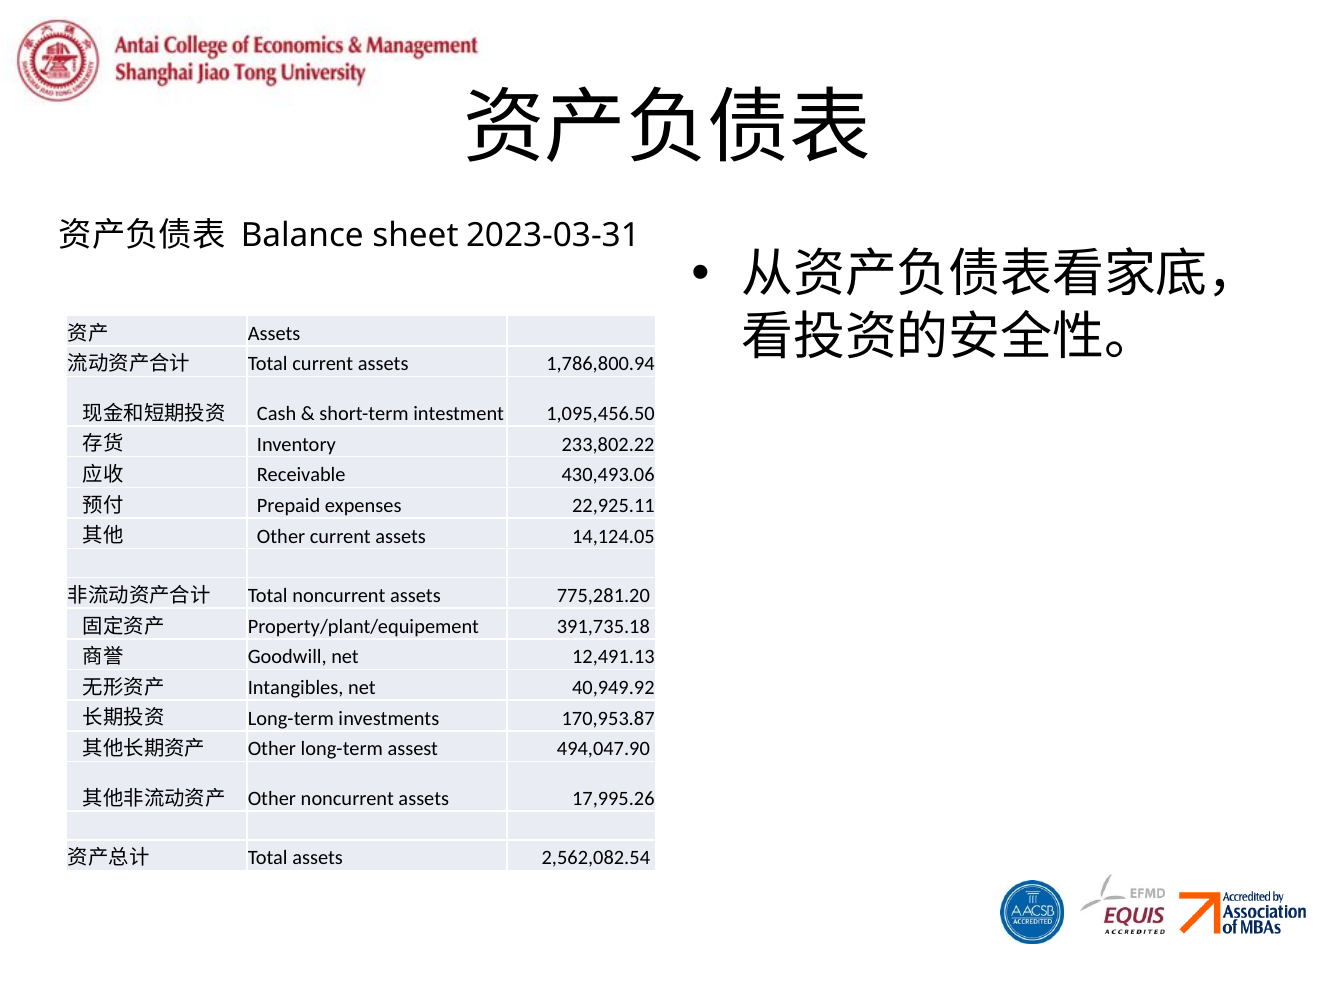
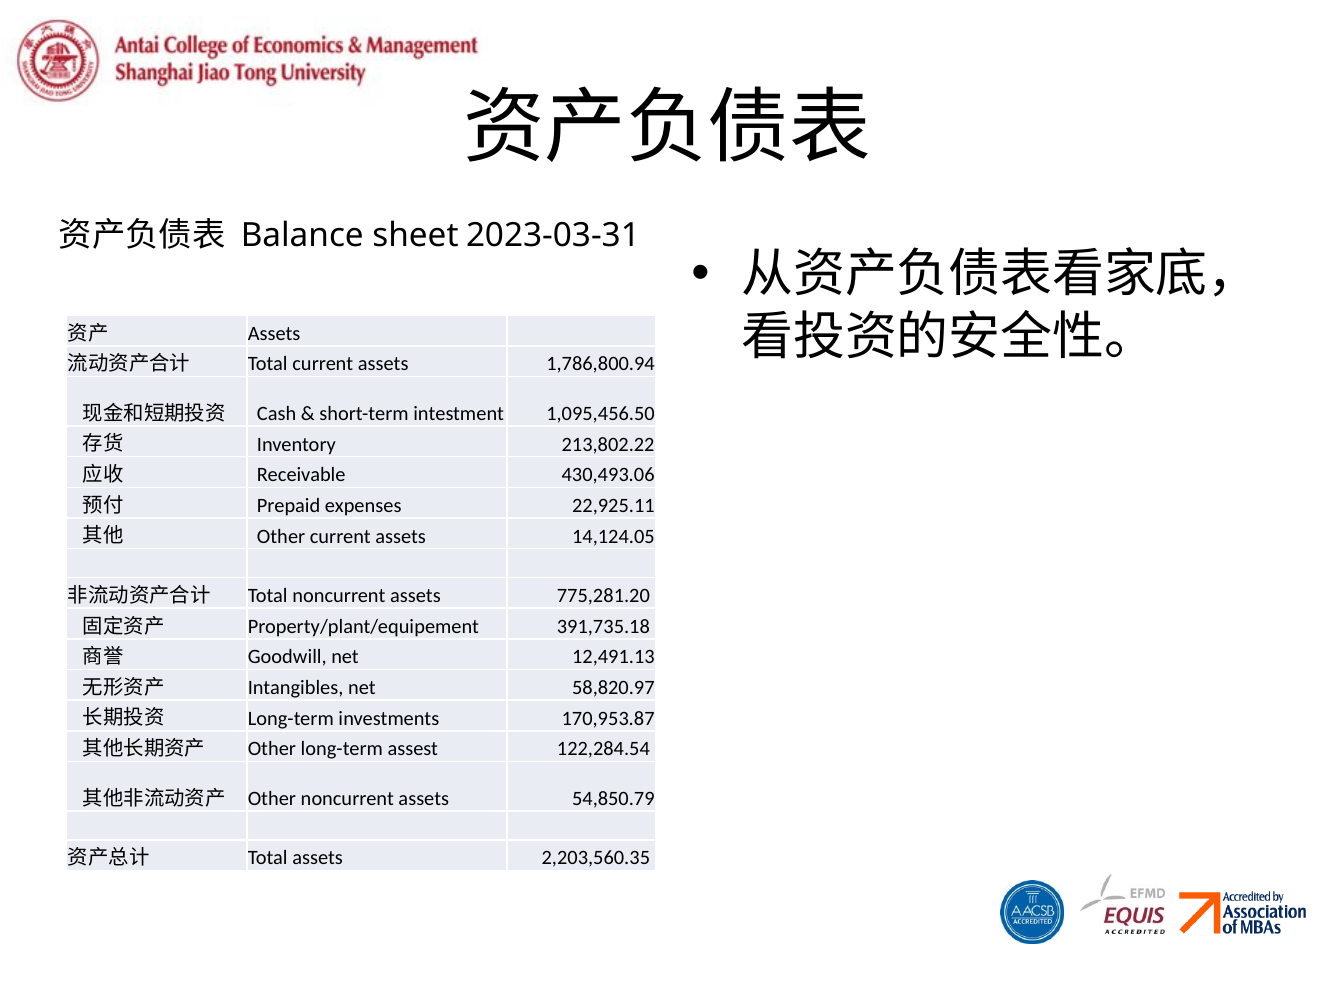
233,802.22: 233,802.22 -> 213,802.22 (608, 445)
40,949.92: 40,949.92 -> 58,820.97 (613, 688)
494,047.90: 494,047.90 -> 122,284.54 (603, 750)
17,995.26: 17,995.26 -> 54,850.79 (613, 799)
2,562,082.54: 2,562,082.54 -> 2,203,560.35 (596, 859)
